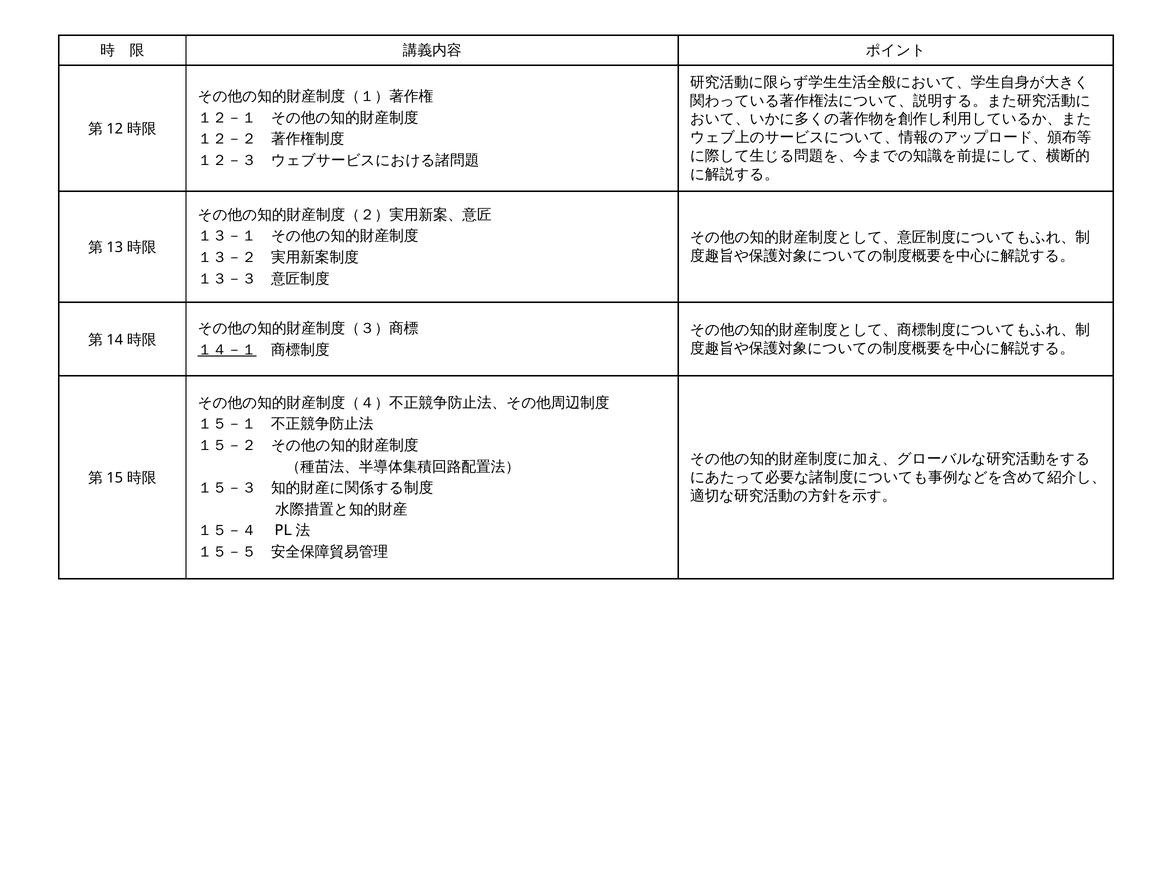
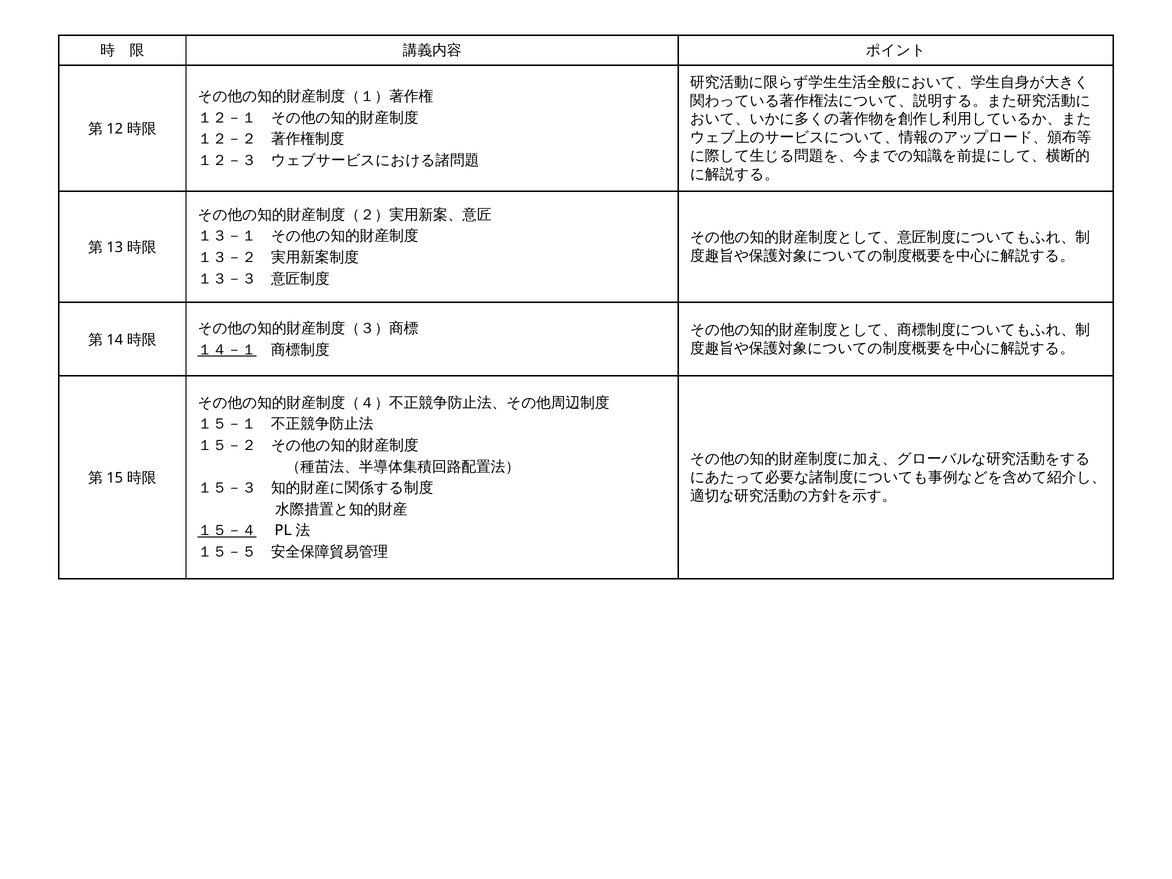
１５－４ underline: none -> present (227, 531)
